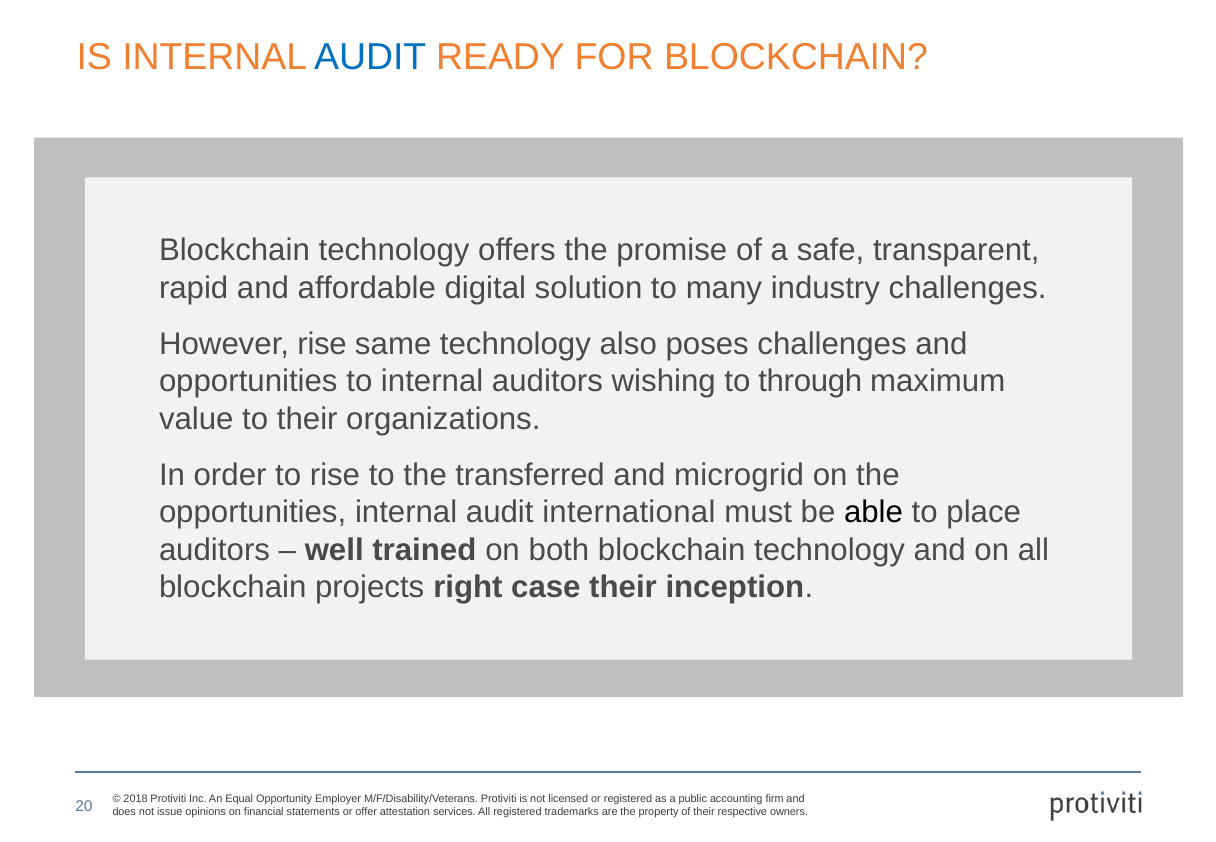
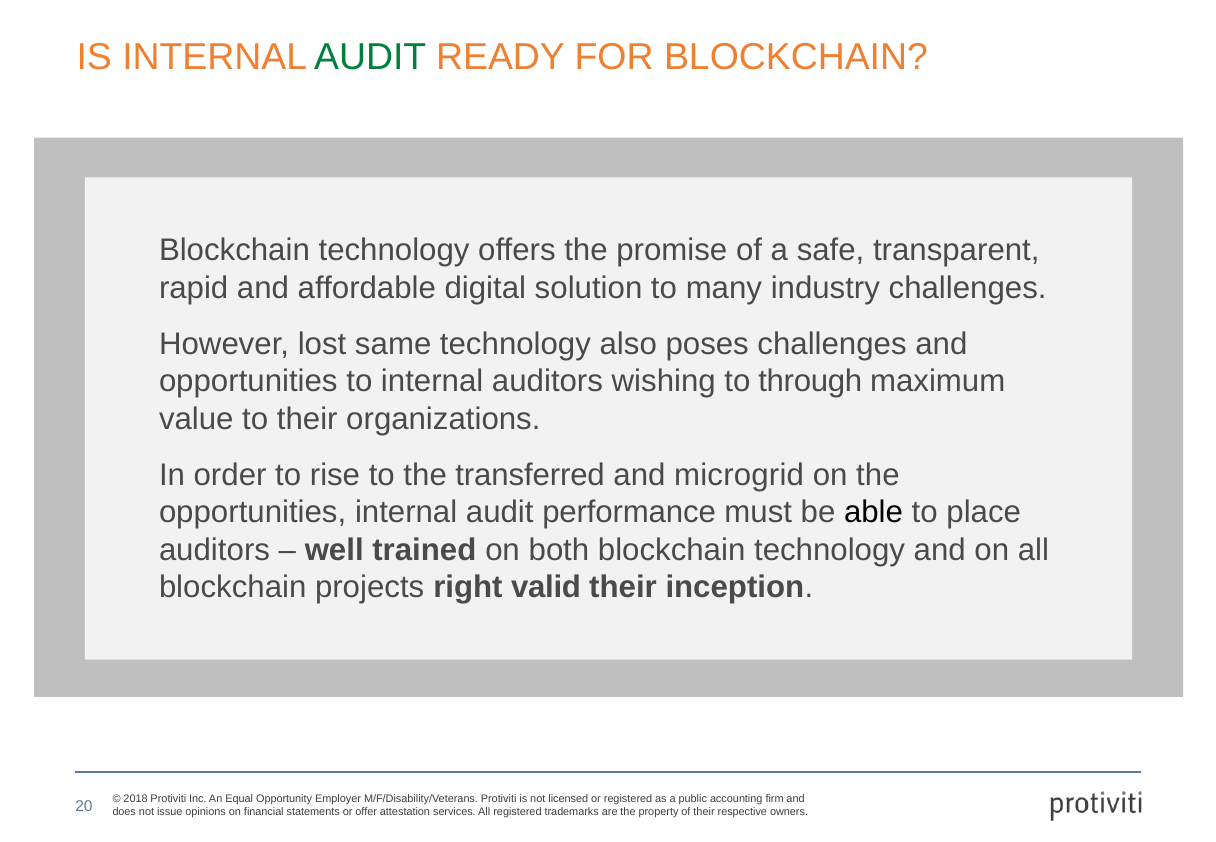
AUDIT colour: blue -> green (370, 57)
However rise: rise -> lost (322, 344)
international: international -> performance (629, 512)
case: case -> valid (546, 587)
